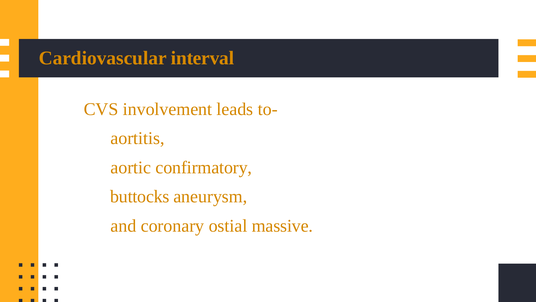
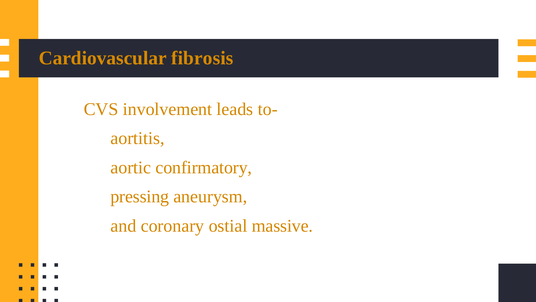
interval: interval -> fibrosis (202, 58)
buttocks: buttocks -> pressing (140, 196)
